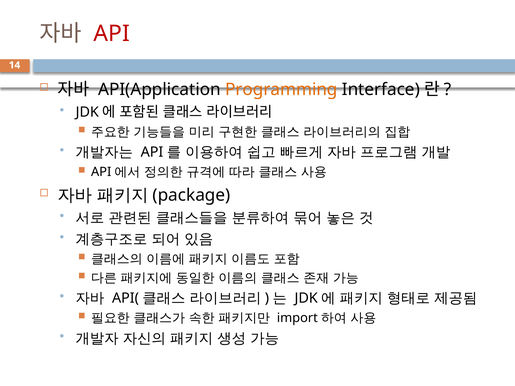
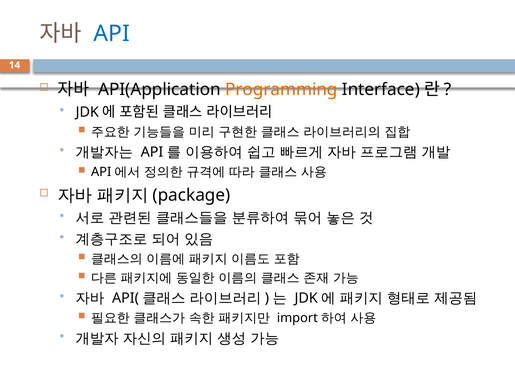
API colour: red -> blue (112, 34)
